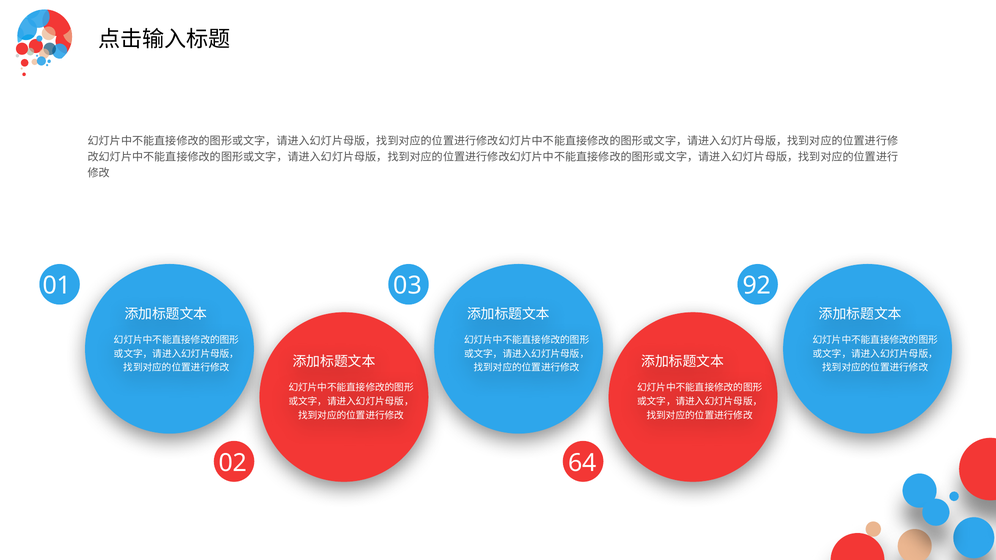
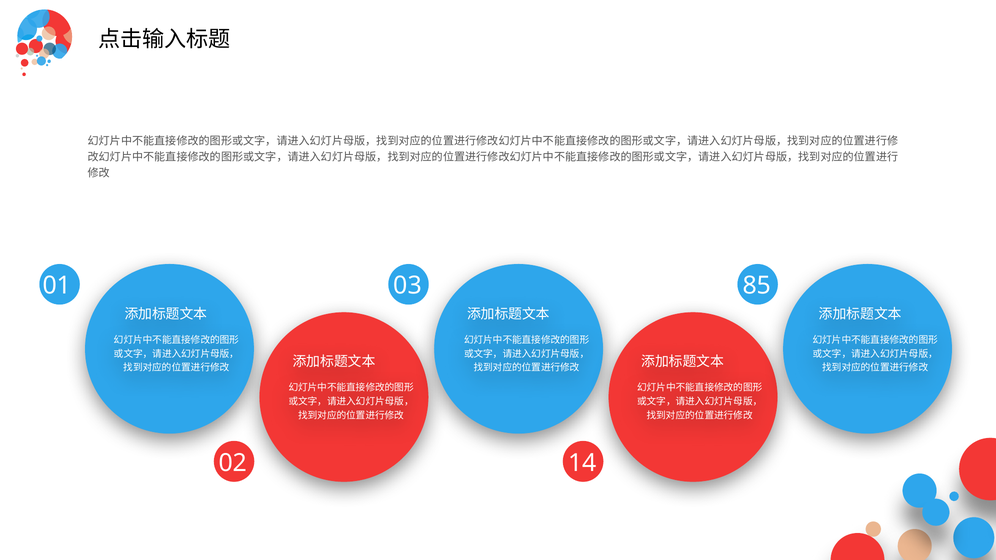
92: 92 -> 85 (757, 286)
64: 64 -> 14 (582, 463)
